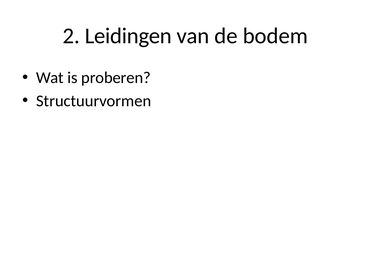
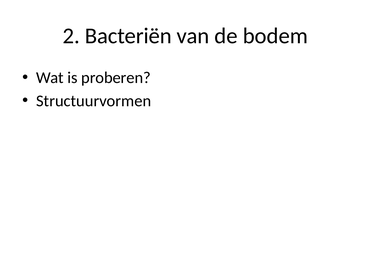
Leidingen: Leidingen -> Bacteriën (128, 36)
